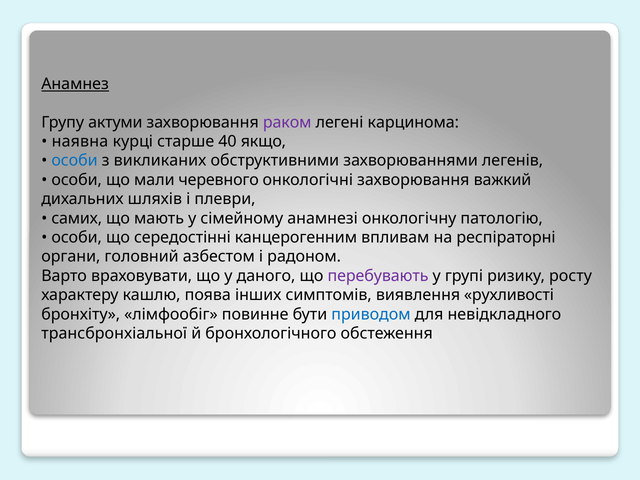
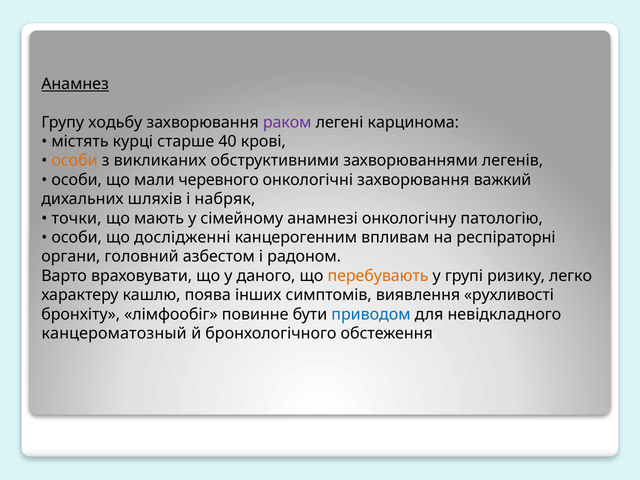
актуми: актуми -> ходьбу (115, 122)
наявна: наявна -> містять (80, 141)
якщо: якщо -> крові (263, 141)
особи colour: blue -> orange (75, 161)
плеври: плеври -> набряк (225, 199)
самих: самих -> точки (77, 218)
середостінні: середостінні -> дослідженні (182, 237)
перебувають colour: purple -> orange (378, 276)
росту: росту -> легко (571, 276)
трансбронхіальної: трансбронхіальної -> канцероматозный (114, 333)
